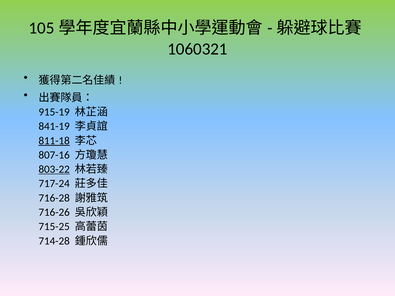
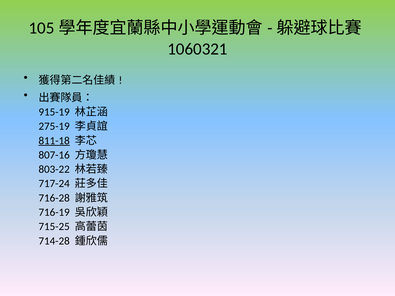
841-19: 841-19 -> 275-19 (54, 126)
803-22 underline: present -> none (54, 169)
716-26: 716-26 -> 716-19 (54, 212)
